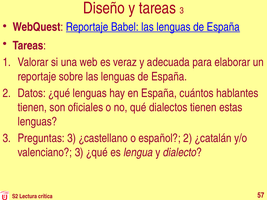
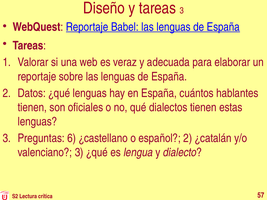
Preguntas 3: 3 -> 6 (72, 138)
